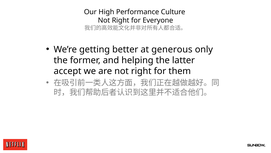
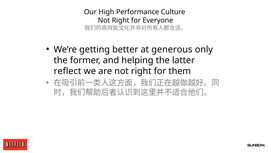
accept: accept -> reflect (68, 71)
